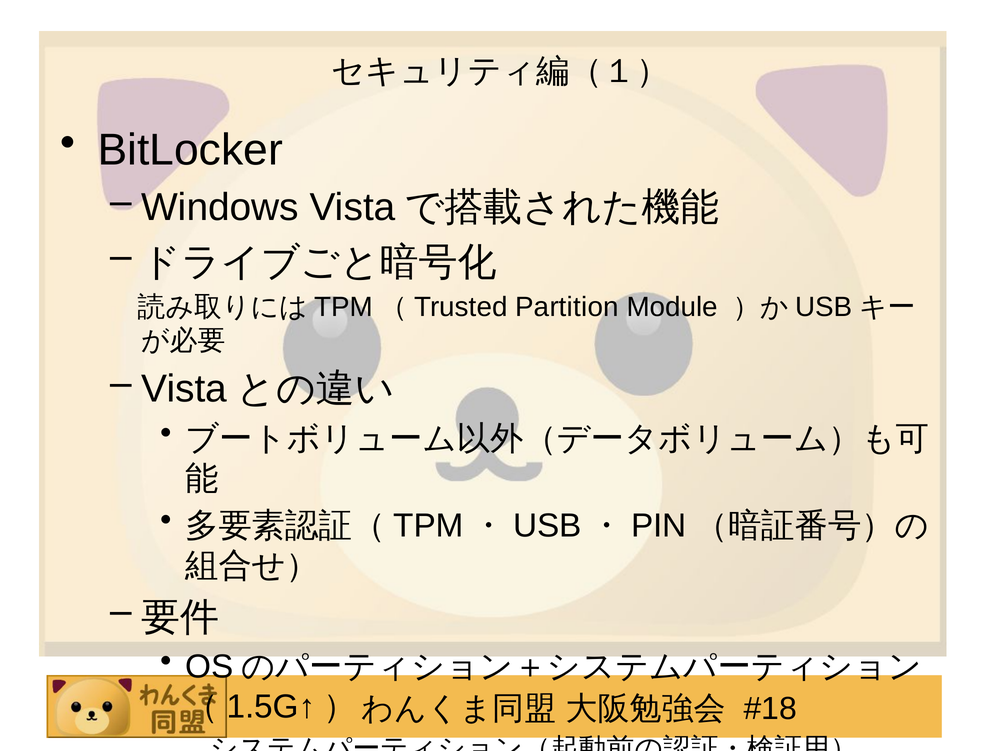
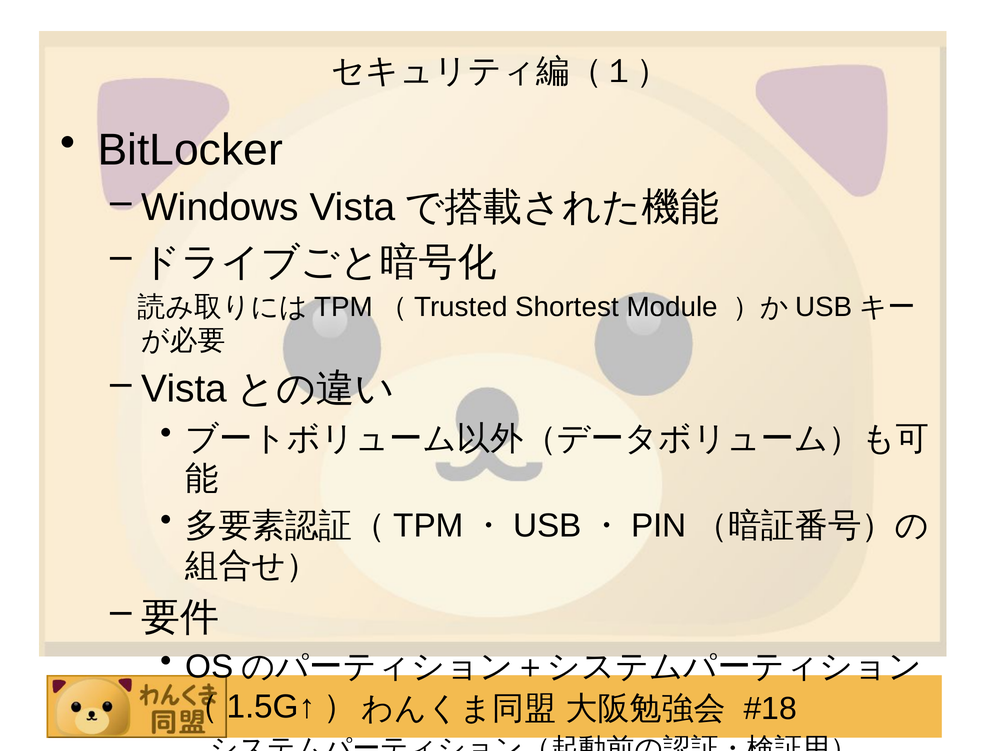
Partition: Partition -> Shortest (567, 307)
